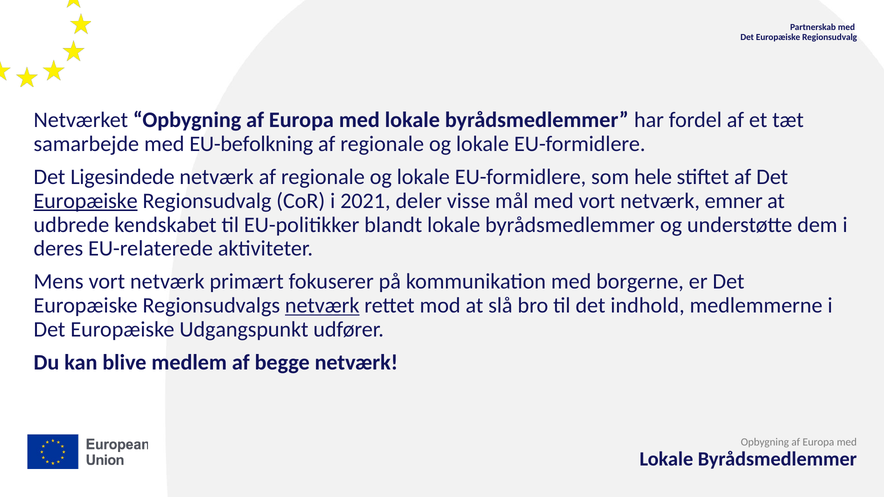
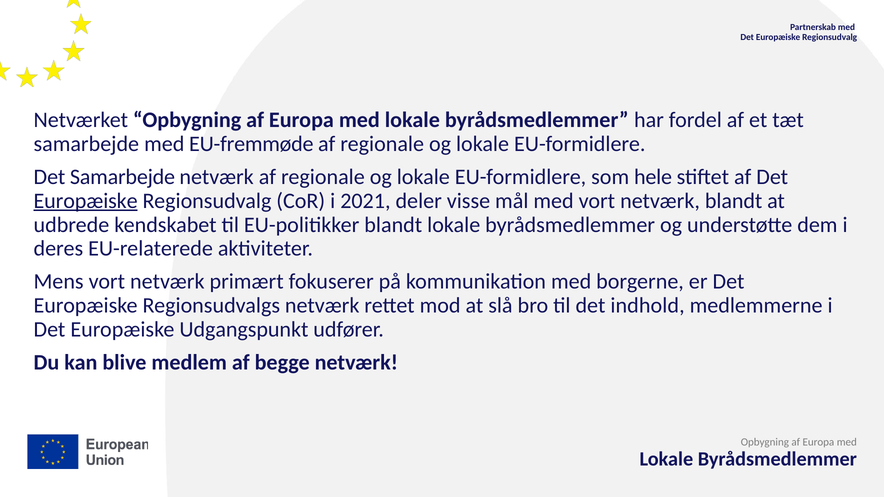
EU-befolkning: EU-befolkning -> EU-fremmøde (251, 144)
Det Ligesindede: Ligesindede -> Samarbejde (123, 177)
netværk emner: emner -> blandt (734, 201)
netværk underline: present -> none (322, 306)
